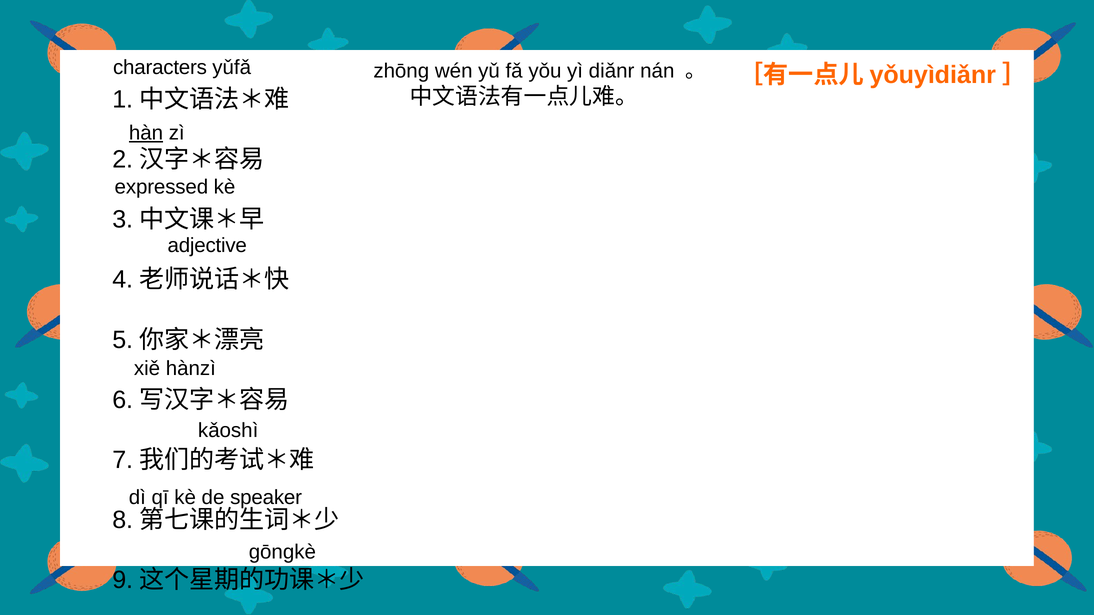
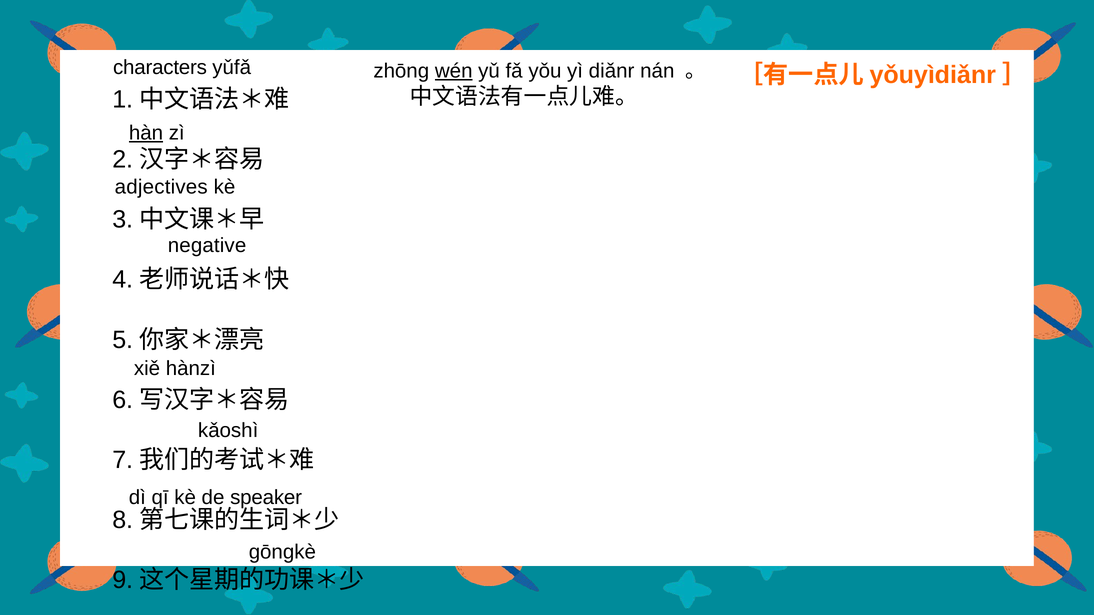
wén underline: none -> present (454, 71)
expressed: expressed -> adjectives (161, 187)
adjective: adjective -> negative (207, 246)
